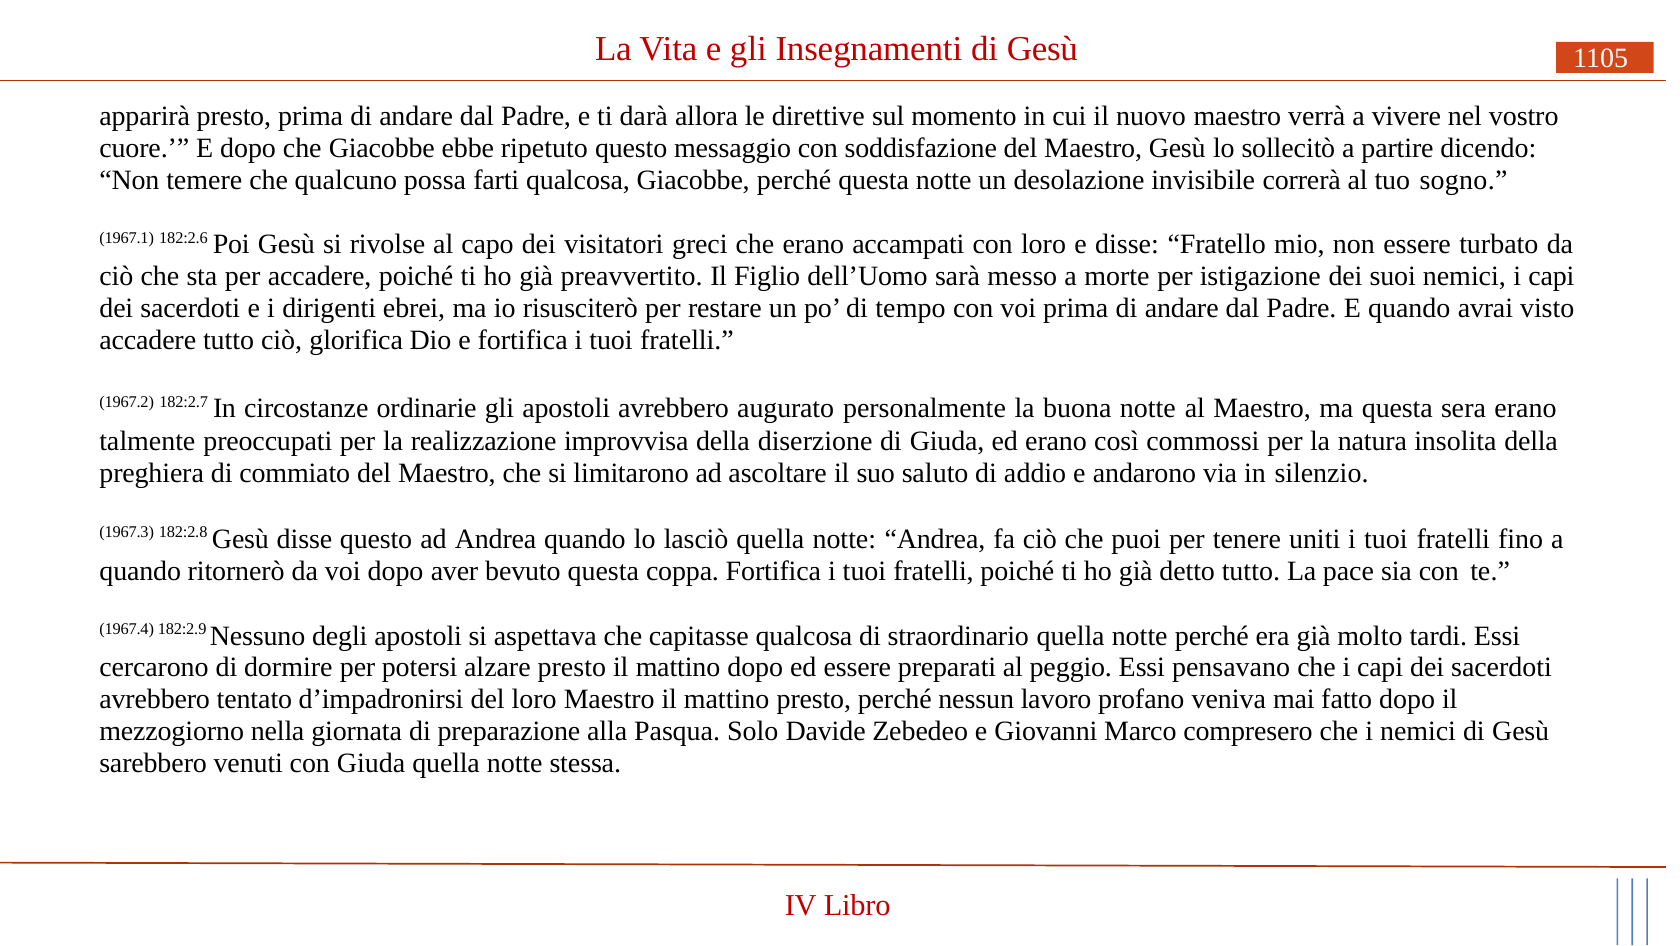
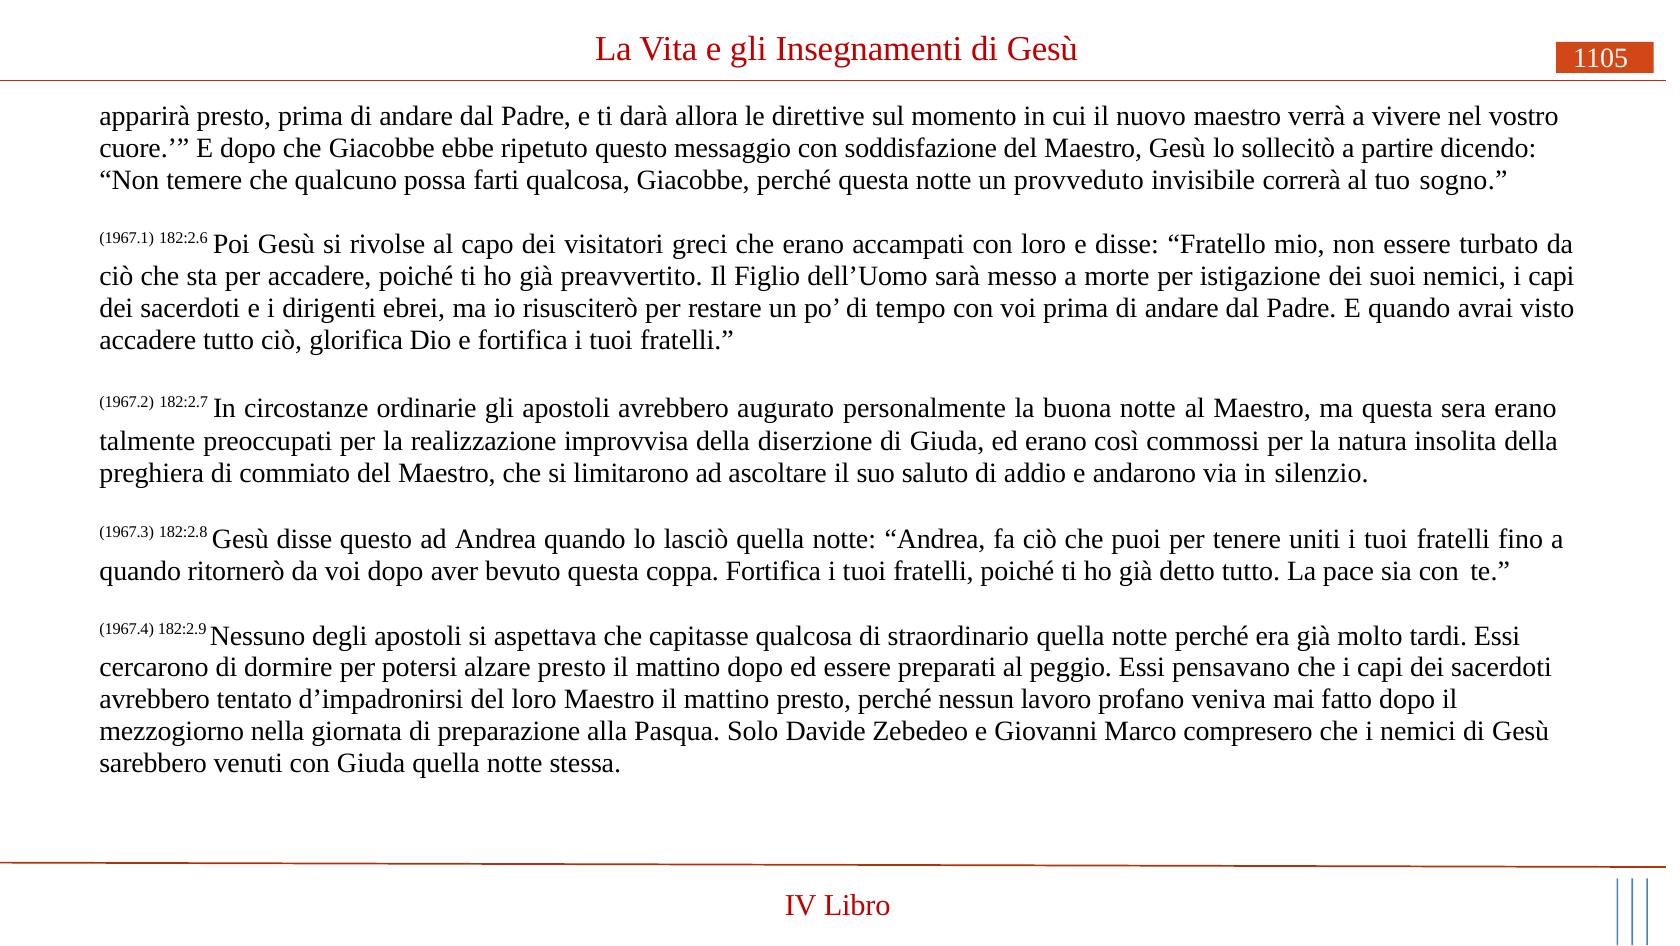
desolazione: desolazione -> provveduto (1079, 181)
